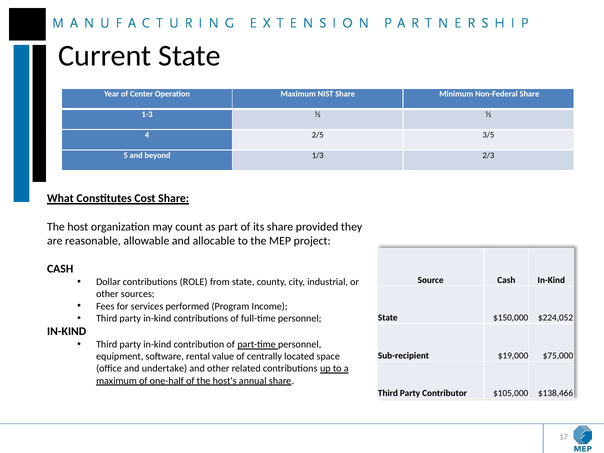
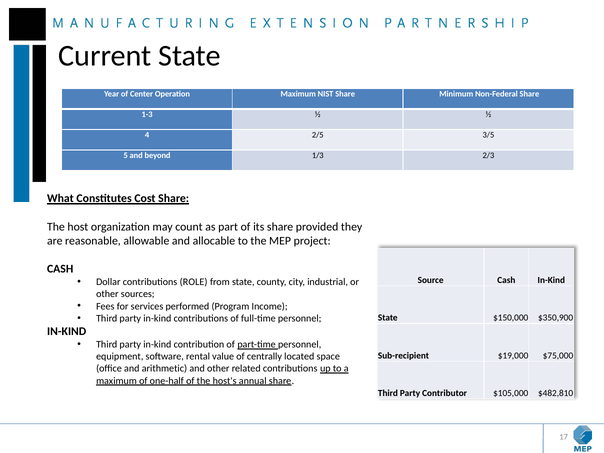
$224,052: $224,052 -> $350,900 (556, 318)
undertake: undertake -> arithmetic (164, 369)
$138,466: $138,466 -> $482,810 (556, 393)
